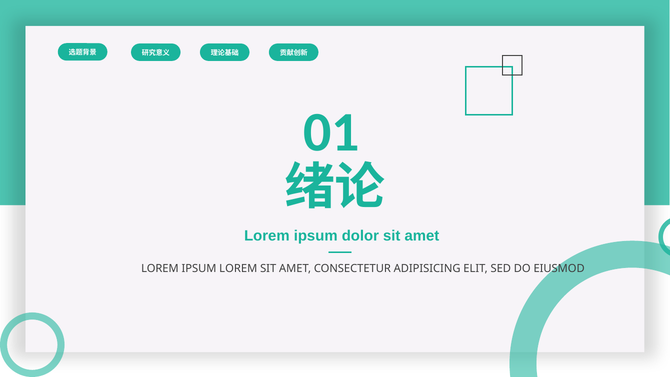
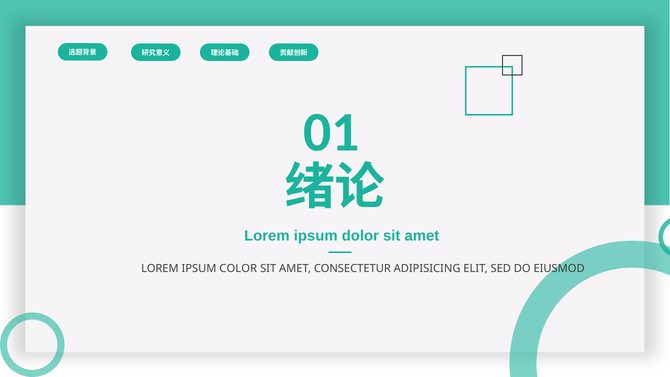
IPSUM LOREM: LOREM -> COLOR (238, 268)
